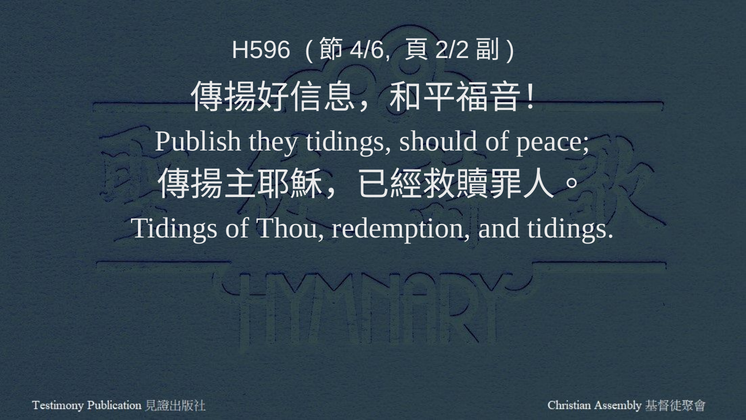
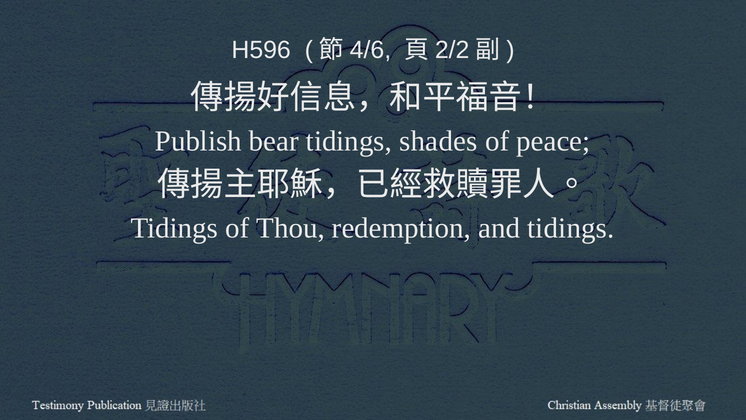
they: they -> bear (274, 141)
should: should -> shades (438, 141)
